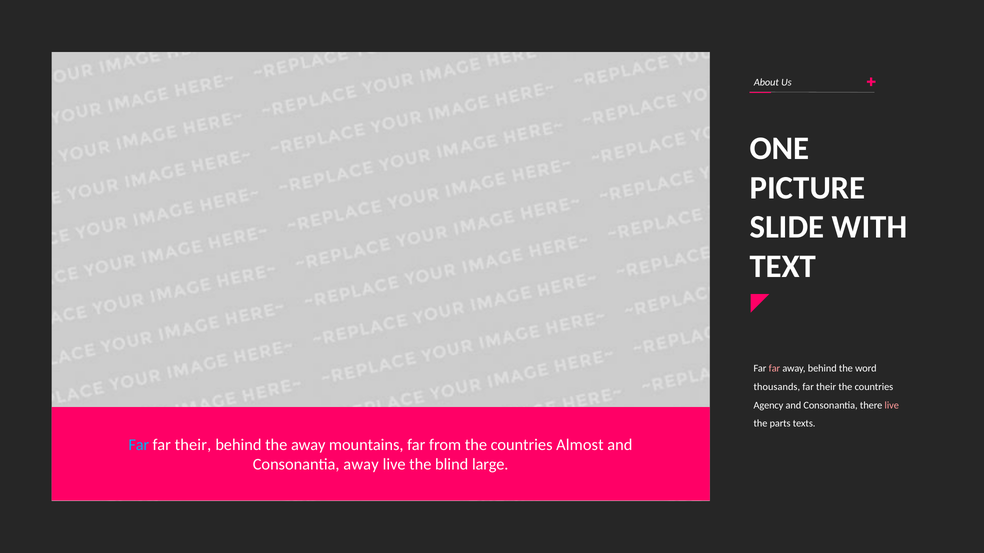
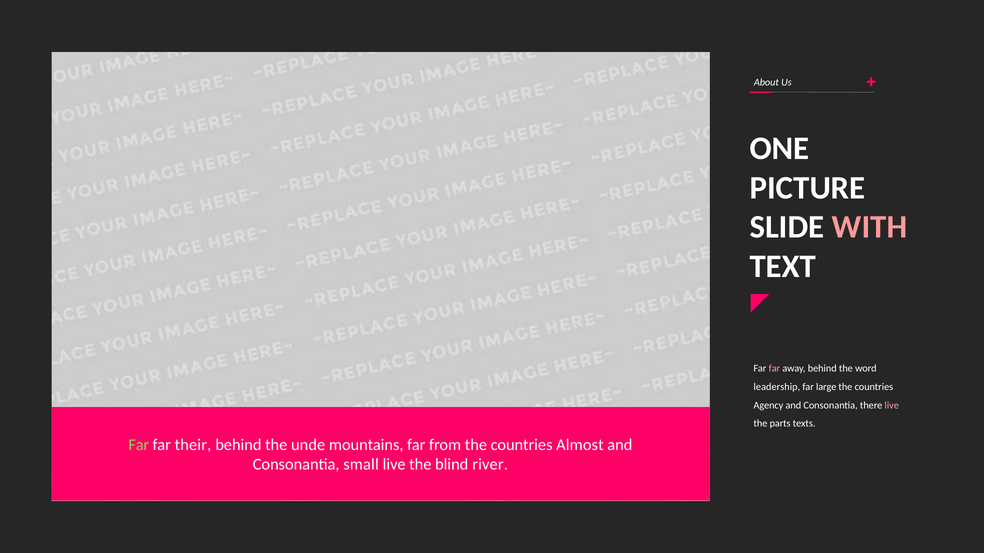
WITH colour: white -> pink (870, 227)
thousands: thousands -> leadership (777, 387)
their: their -> large (826, 387)
Far colour: light blue -> light green (139, 445)
the away: away -> unde (308, 445)
Consonantia away: away -> small (361, 465)
large: large -> river (490, 465)
